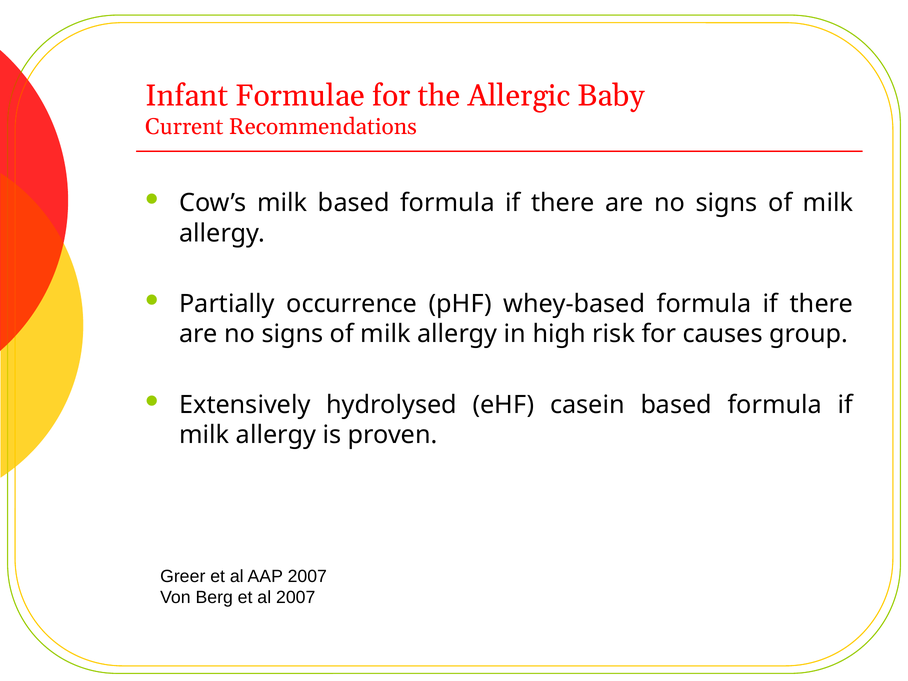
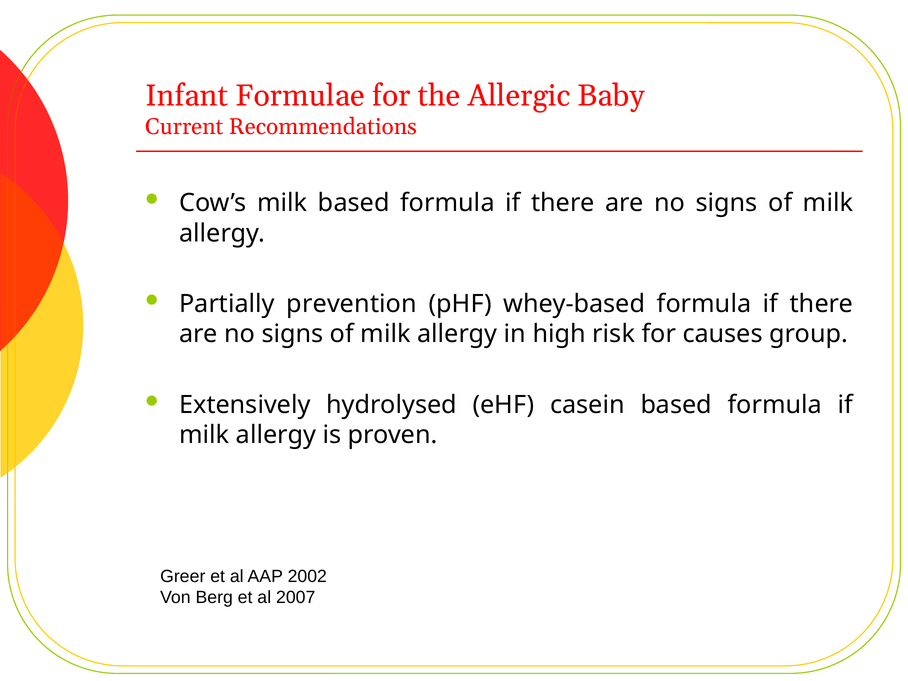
occurrence: occurrence -> prevention (352, 304)
AAP 2007: 2007 -> 2002 (307, 576)
